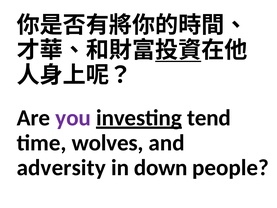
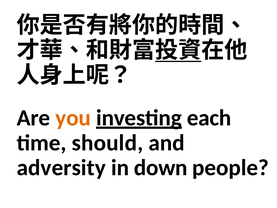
you colour: purple -> orange (73, 118)
tend: tend -> each (209, 118)
wolves: wolves -> should (107, 143)
